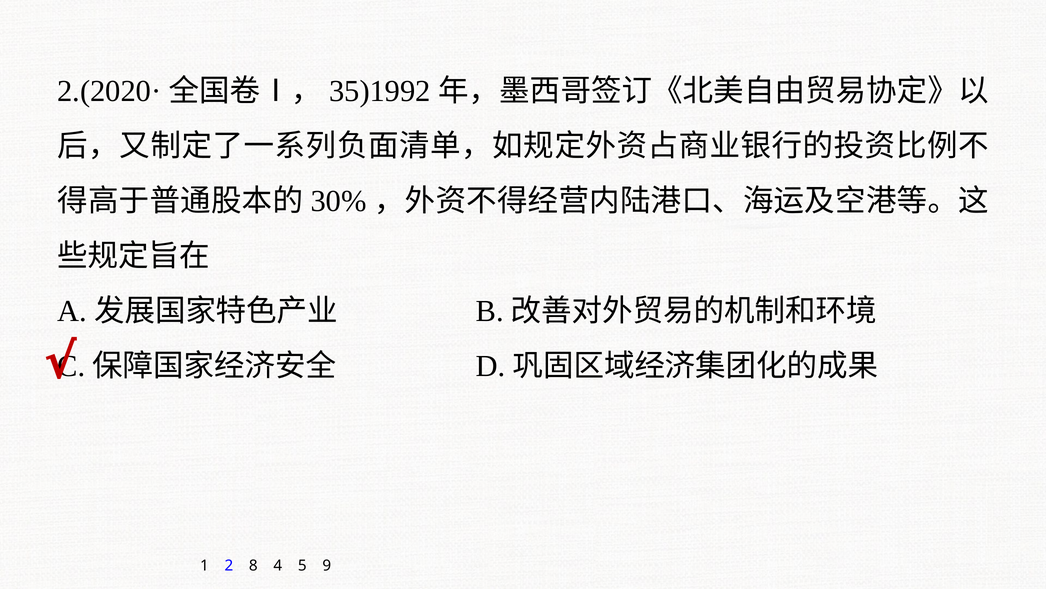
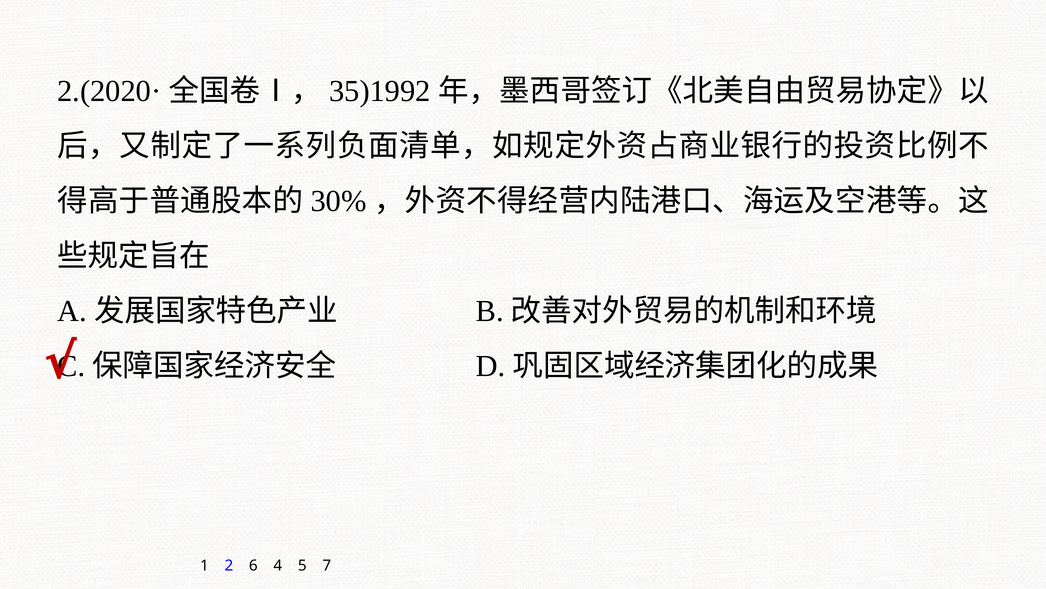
8: 8 -> 6 (253, 566)
9: 9 -> 7 (327, 566)
